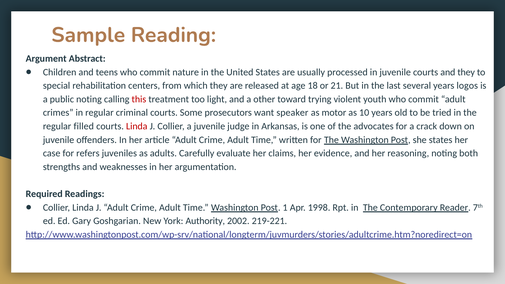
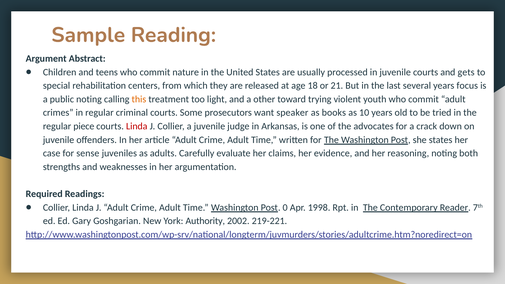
and they: they -> gets (466, 72)
logos: logos -> focus (467, 86)
this colour: red -> orange (139, 99)
motor: motor -> books (334, 113)
filled: filled -> piece (84, 126)
refers: refers -> sense (88, 153)
1: 1 -> 0 (285, 208)
